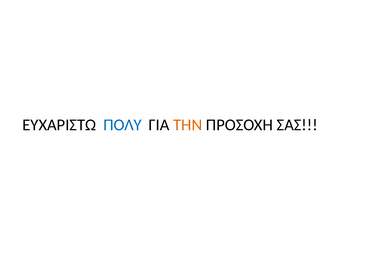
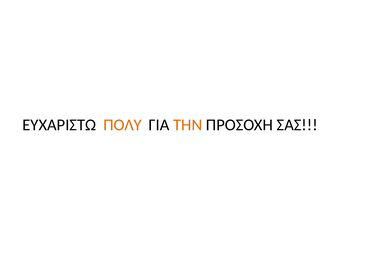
ΠΟΛΥ colour: blue -> orange (123, 125)
